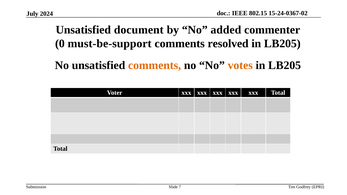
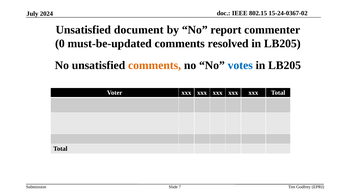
added: added -> report (226, 30)
must-be-support: must-be-support -> must-be-updated (110, 44)
votes colour: orange -> blue (240, 65)
